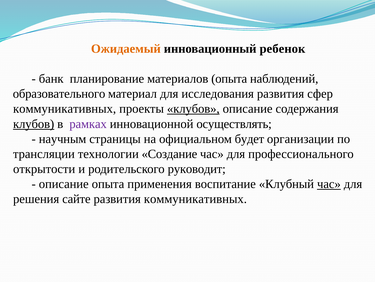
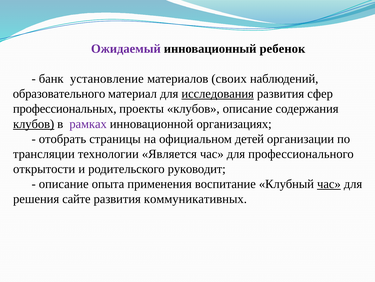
Ожидаемый colour: orange -> purple (126, 49)
планирование: планирование -> установление (107, 79)
материалов опыта: опыта -> своих (229, 79)
исследования underline: none -> present (218, 94)
коммуникативных: коммуникативных -> профессиональных (65, 109)
клубов underline: present -> none (193, 109)
осуществлять: осуществлять -> организациях (234, 124)
научным: научным -> отобрать (63, 139)
будет: будет -> детей (249, 139)
Создание: Создание -> Является (169, 154)
